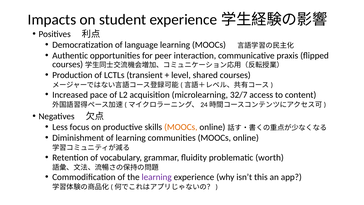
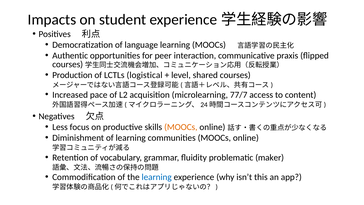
transient: transient -> logistical (145, 75)
32/7: 32/7 -> 77/7 (239, 95)
worth: worth -> maker (270, 157)
learning colour: purple -> blue (157, 177)
